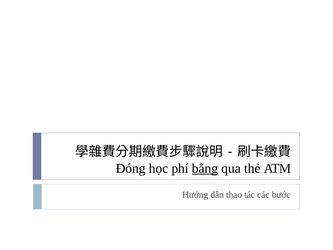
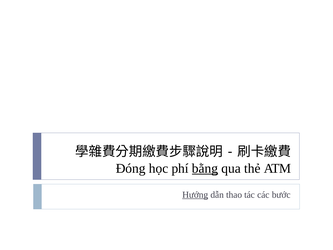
Hướng underline: none -> present (195, 195)
